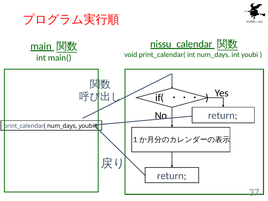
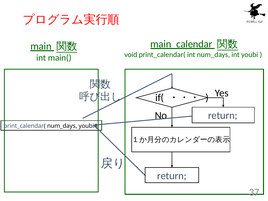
nissu_calendar: nissu_calendar -> main_calendar (181, 44)
